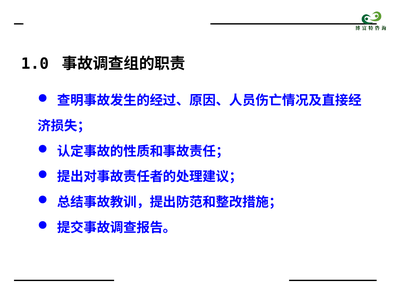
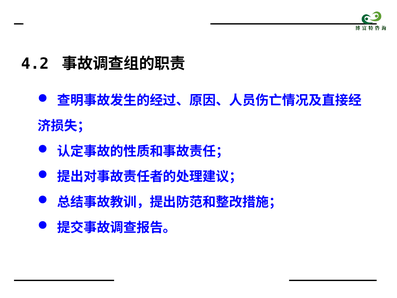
1.0: 1.0 -> 4.2 (35, 64)
